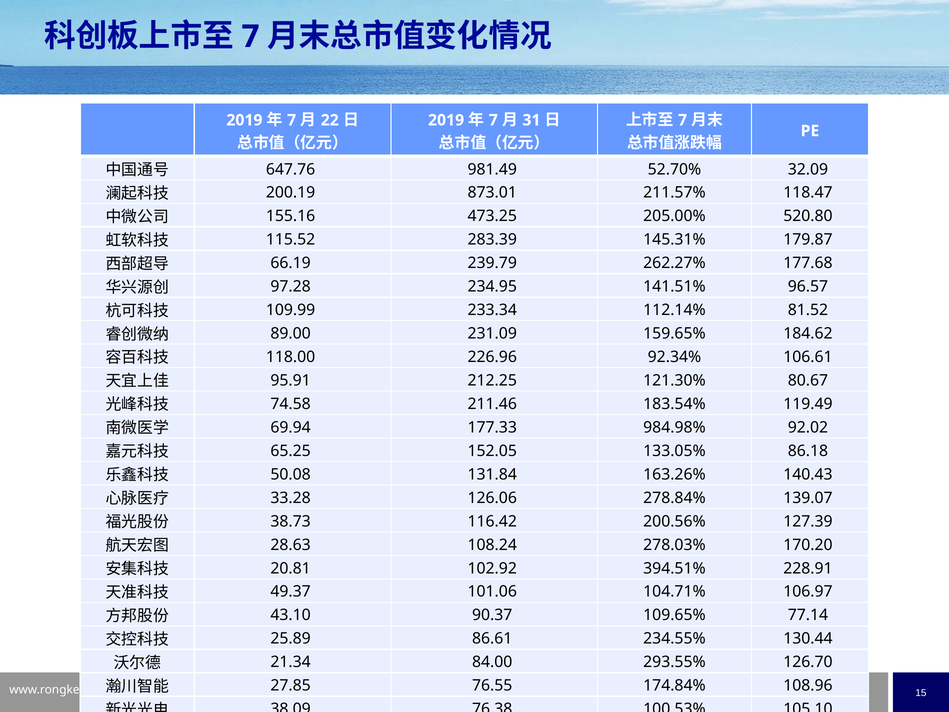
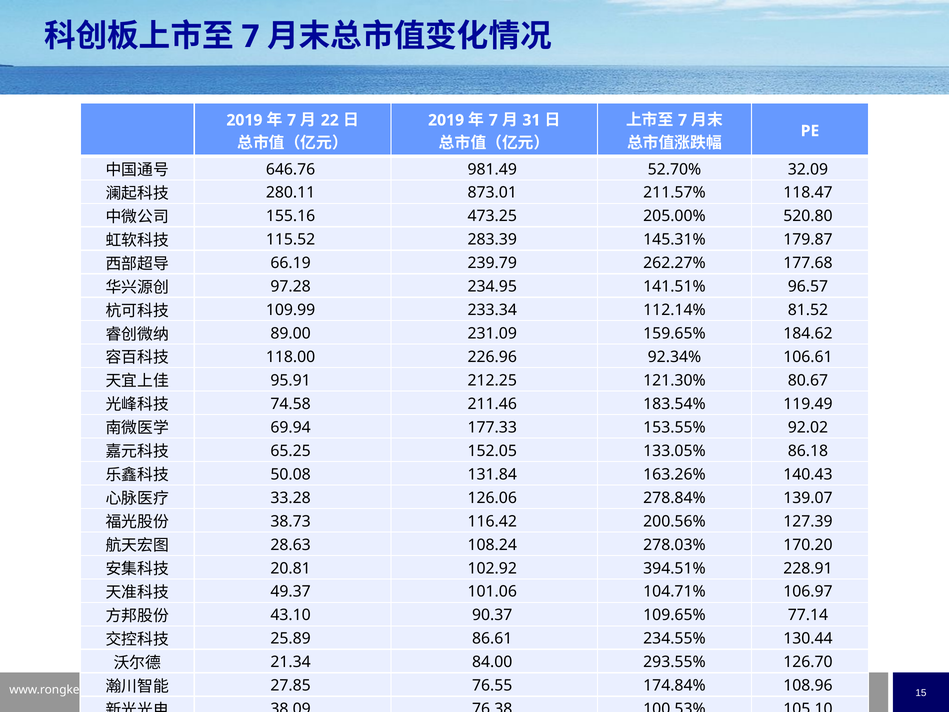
647.76: 647.76 -> 646.76 (291, 169)
200.19: 200.19 -> 280.11 (291, 193)
984.98%: 984.98% -> 153.55% (674, 427)
